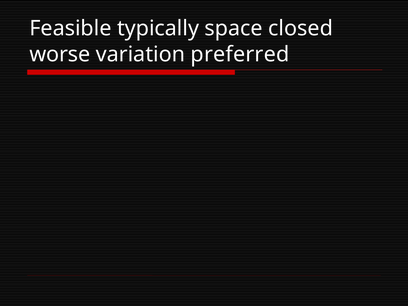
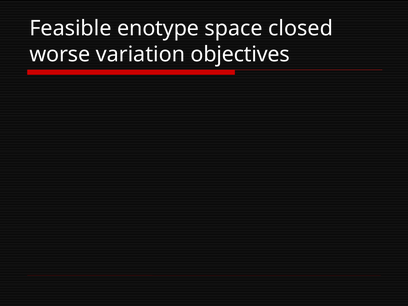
typically: typically -> enotype (158, 29)
preferred: preferred -> objectives (240, 54)
